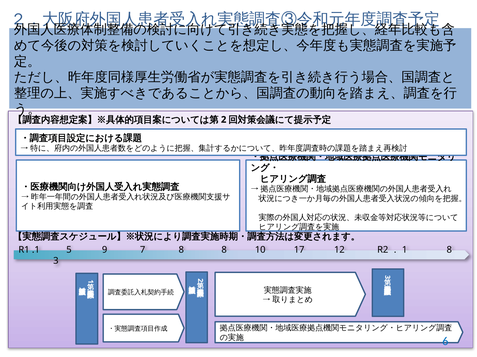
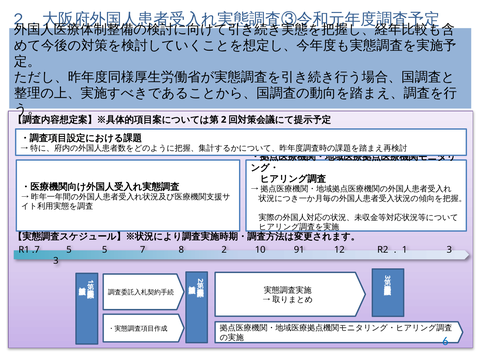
.1: .1 -> .7 (36, 250)
5 9: 9 -> 5 (105, 250)
8 8: 8 -> 2 (224, 250)
17: 17 -> 91 (299, 250)
R2．1 8: 8 -> 3 (449, 250)
